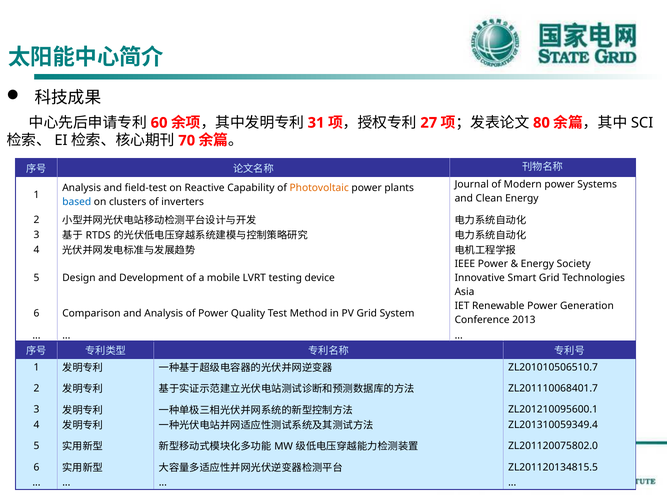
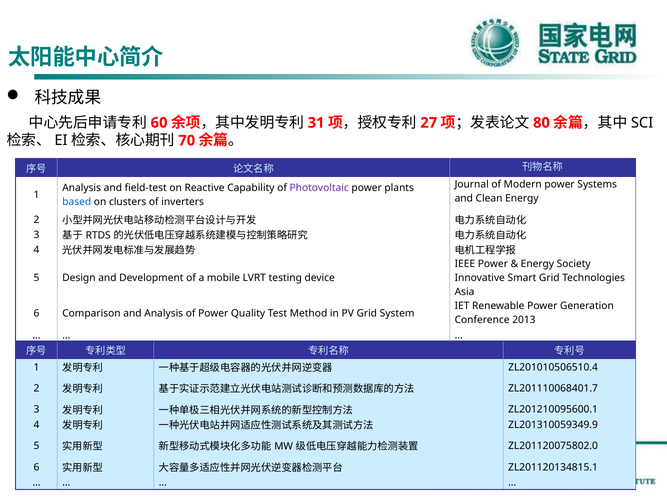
Photovoltaic colour: orange -> purple (319, 188)
ZL201010506510.7: ZL201010506510.7 -> ZL201010506510.4 (553, 367)
ZL201310059349.4: ZL201310059349.4 -> ZL201310059349.9 (553, 425)
ZL201120134815.5: ZL201120134815.5 -> ZL201120134815.1 (553, 467)
